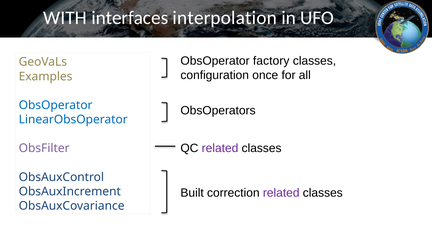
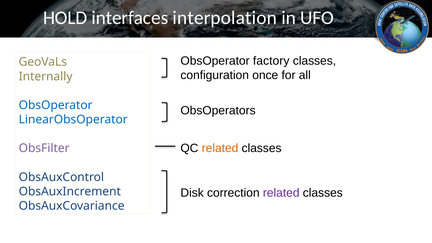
WITH: WITH -> HOLD (65, 18)
Examples: Examples -> Internally (46, 76)
related colour: purple -> orange (220, 148)
Built: Built -> Disk (192, 193)
